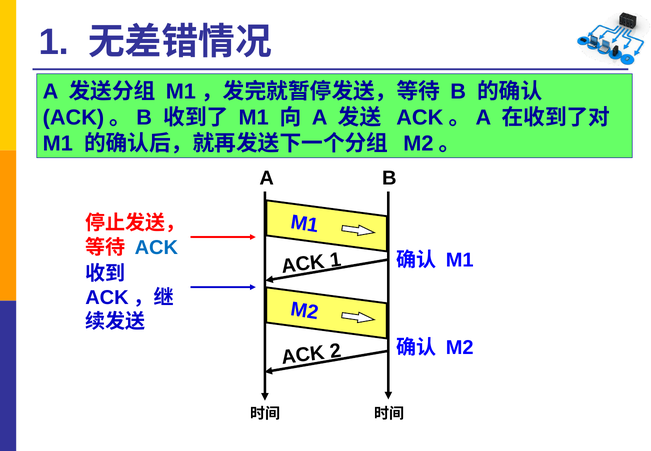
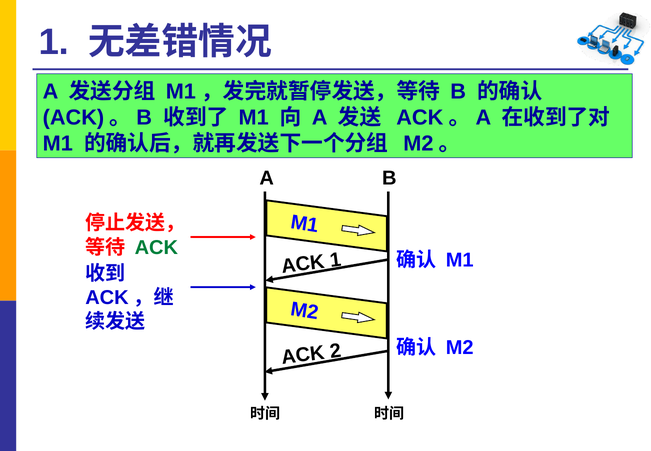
ACK colour: blue -> green (156, 247)
